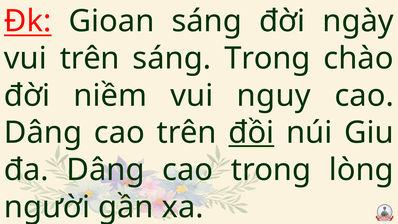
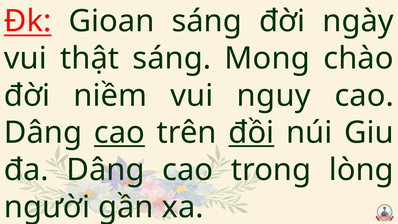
vui trên: trên -> thật (90, 58)
sáng Trong: Trong -> Mong (267, 58)
cao underline: none -> present (119, 133)
